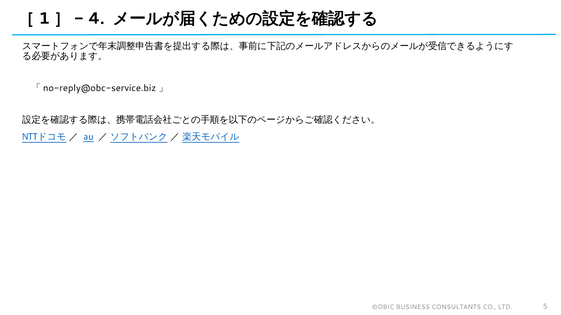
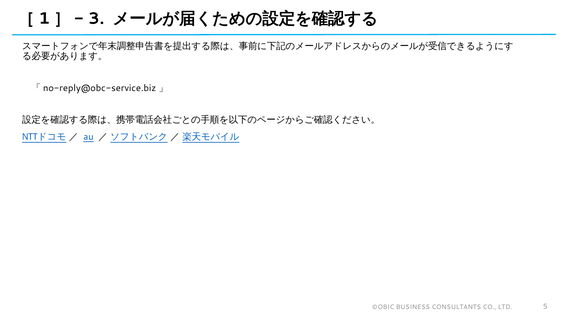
4: 4 -> 3 (96, 18)
